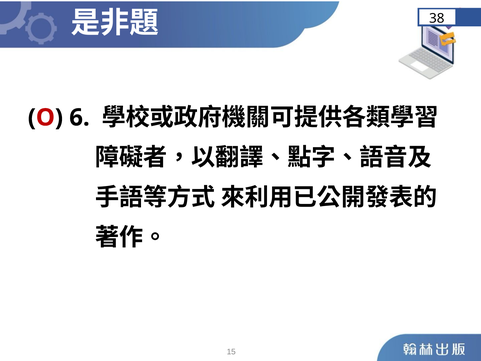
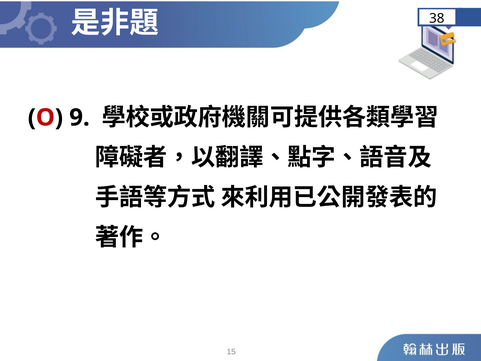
6: 6 -> 9 (79, 117)
